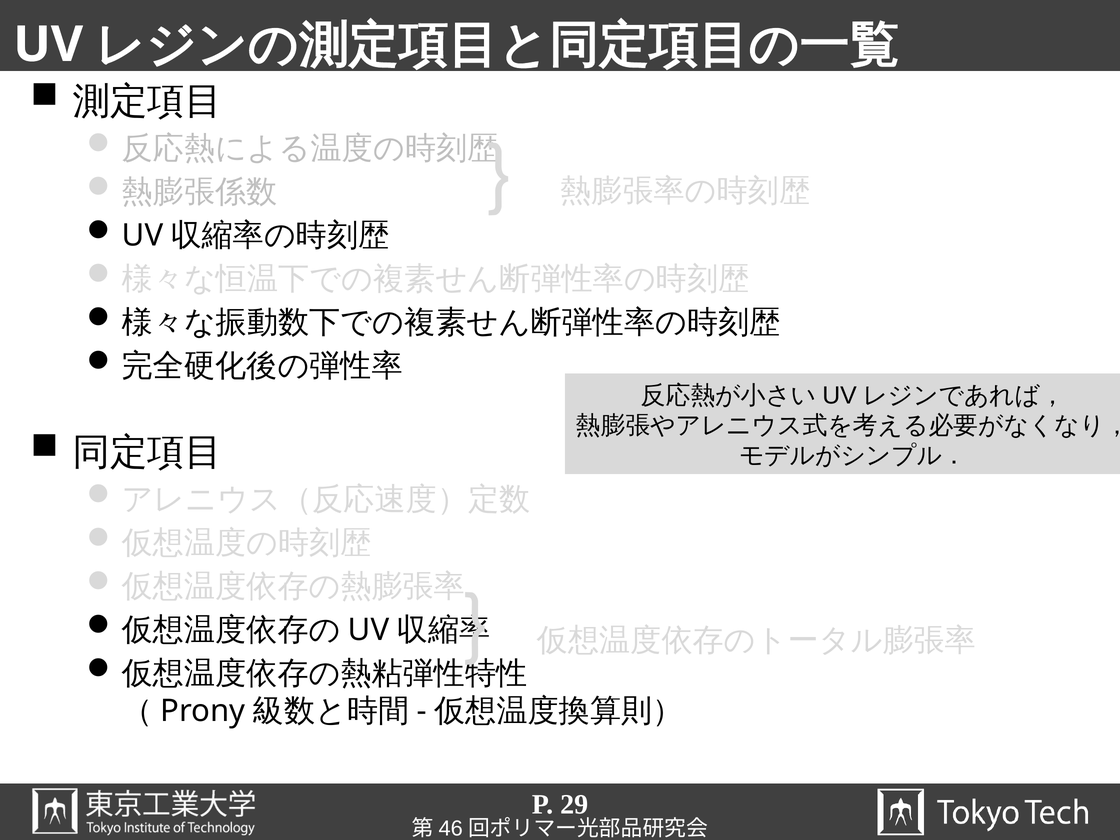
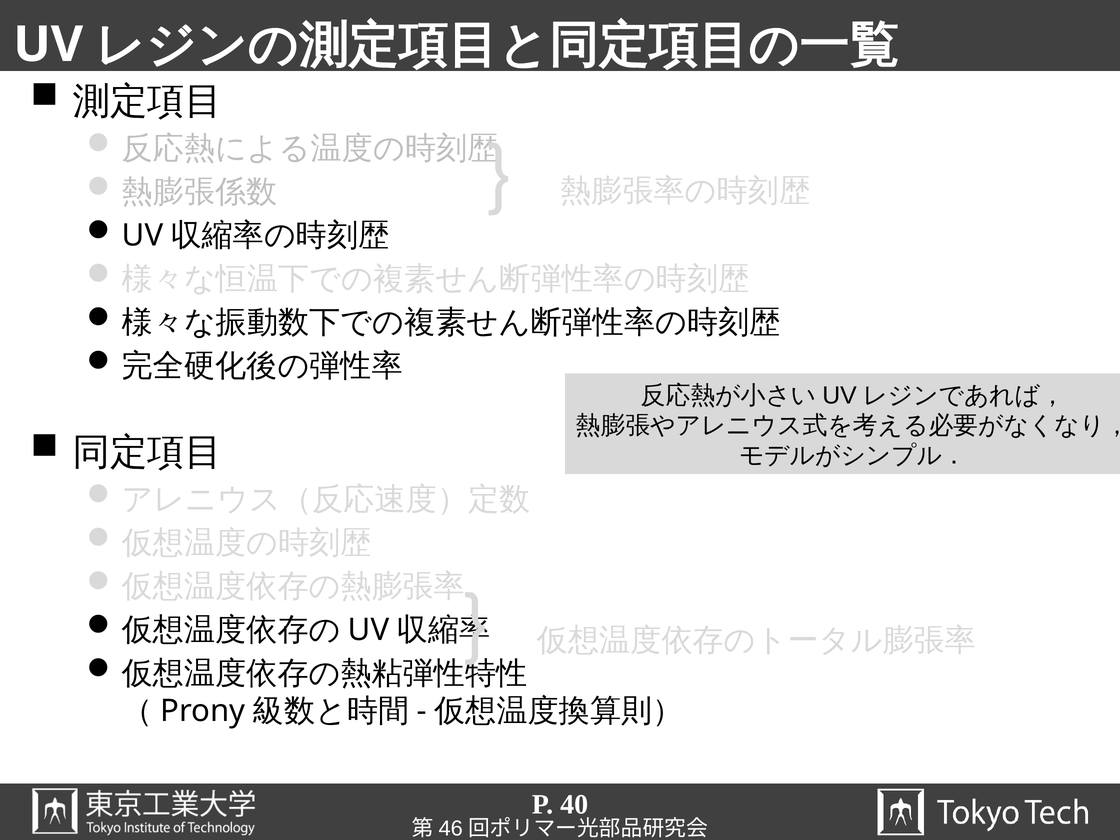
29: 29 -> 40 (574, 804)
